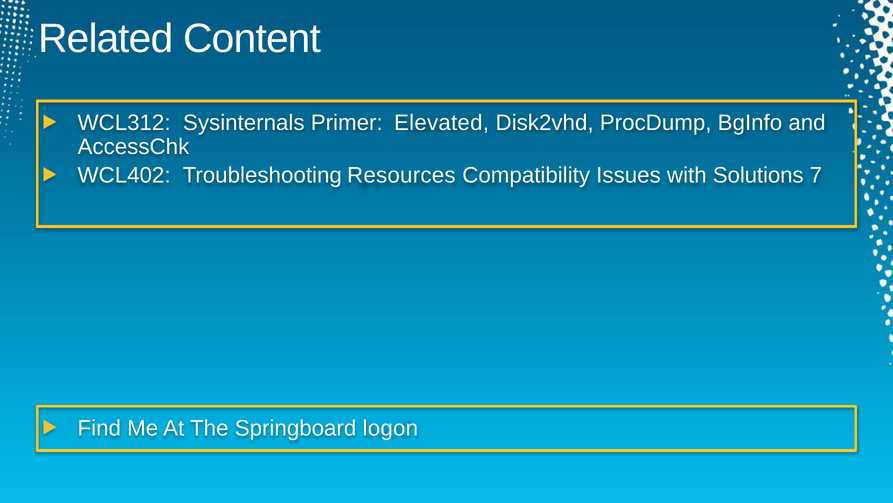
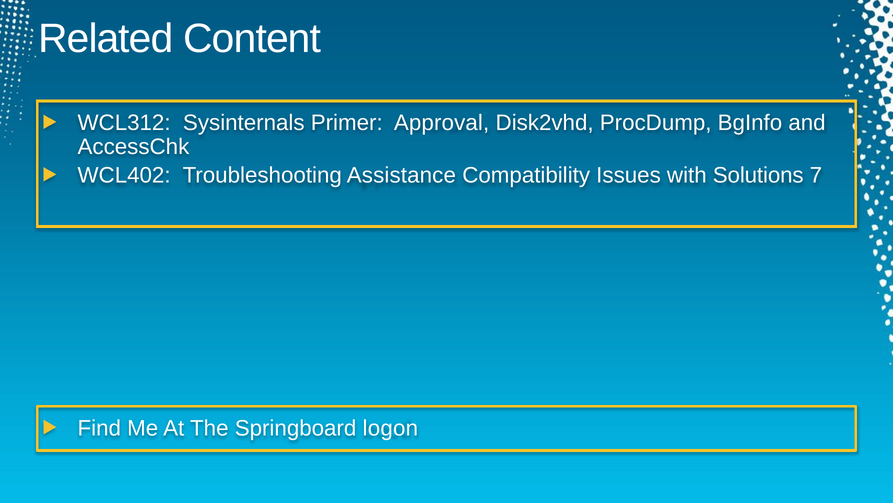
Elevated: Elevated -> Approval (442, 123)
Resources: Resources -> Assistance (401, 175)
